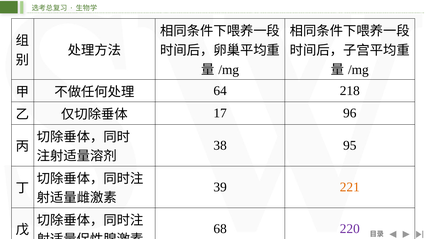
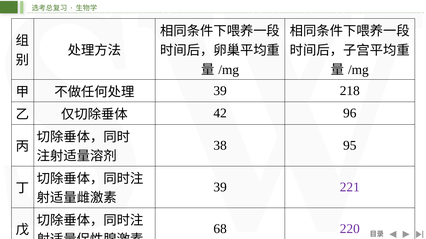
64: 64 -> 39 (220, 91)
17: 17 -> 42 (220, 114)
221 colour: orange -> purple (350, 187)
